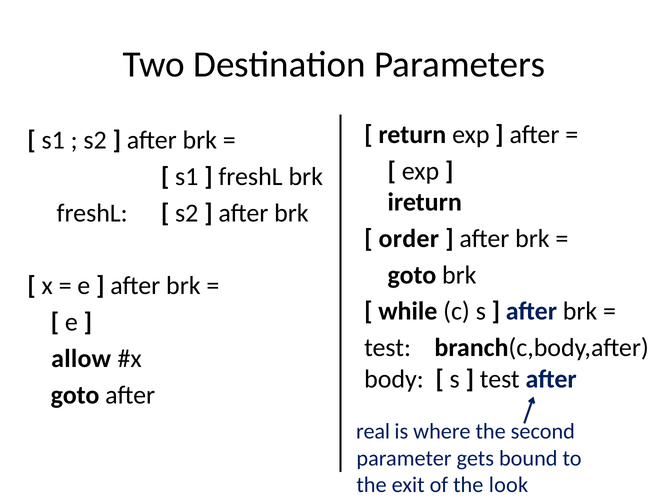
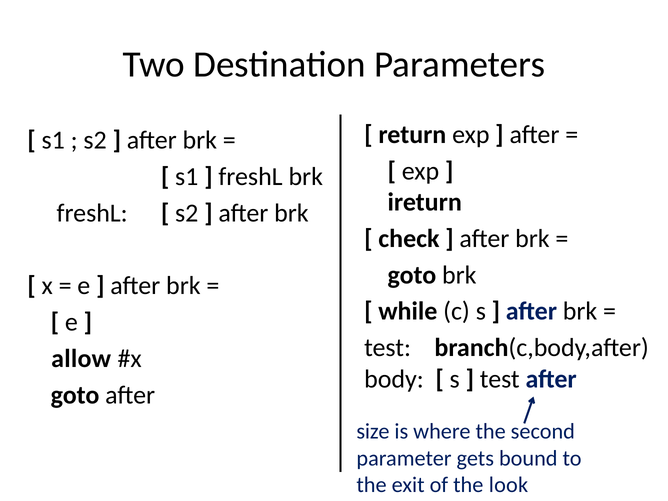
order: order -> check (409, 239)
real: real -> size (373, 432)
